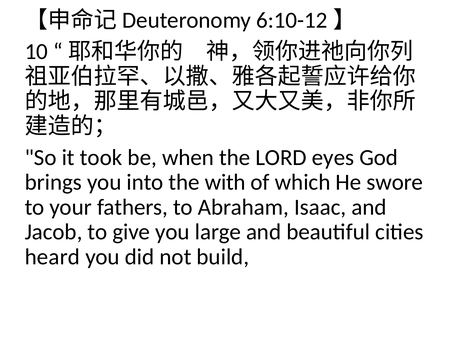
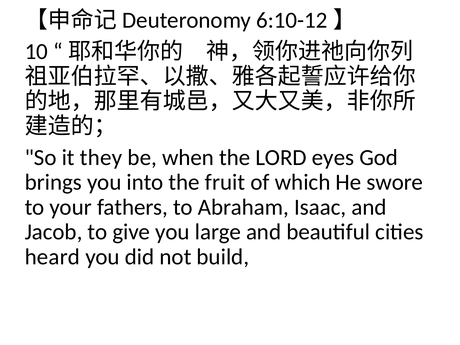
took: took -> they (101, 157)
with: with -> fruit (225, 182)
